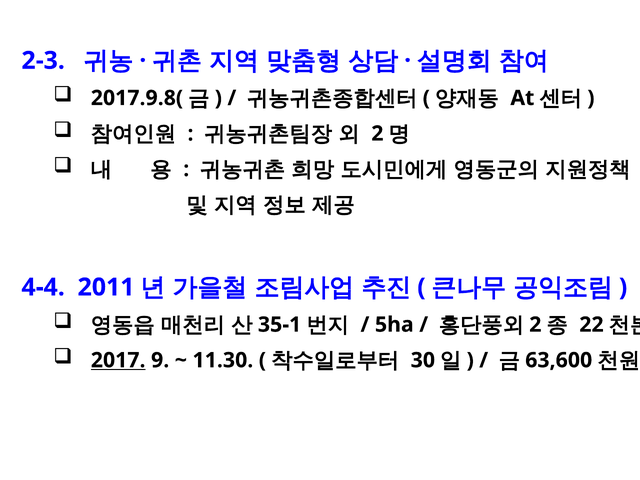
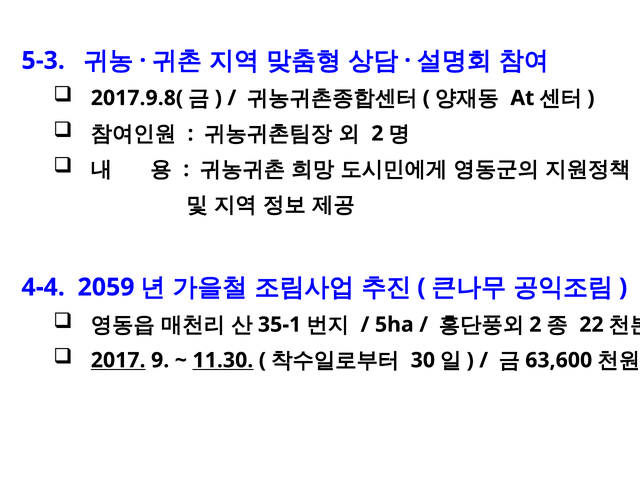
2-3: 2-3 -> 5-3 (43, 61)
2011: 2011 -> 2059 (106, 287)
11.30 underline: none -> present (223, 360)
